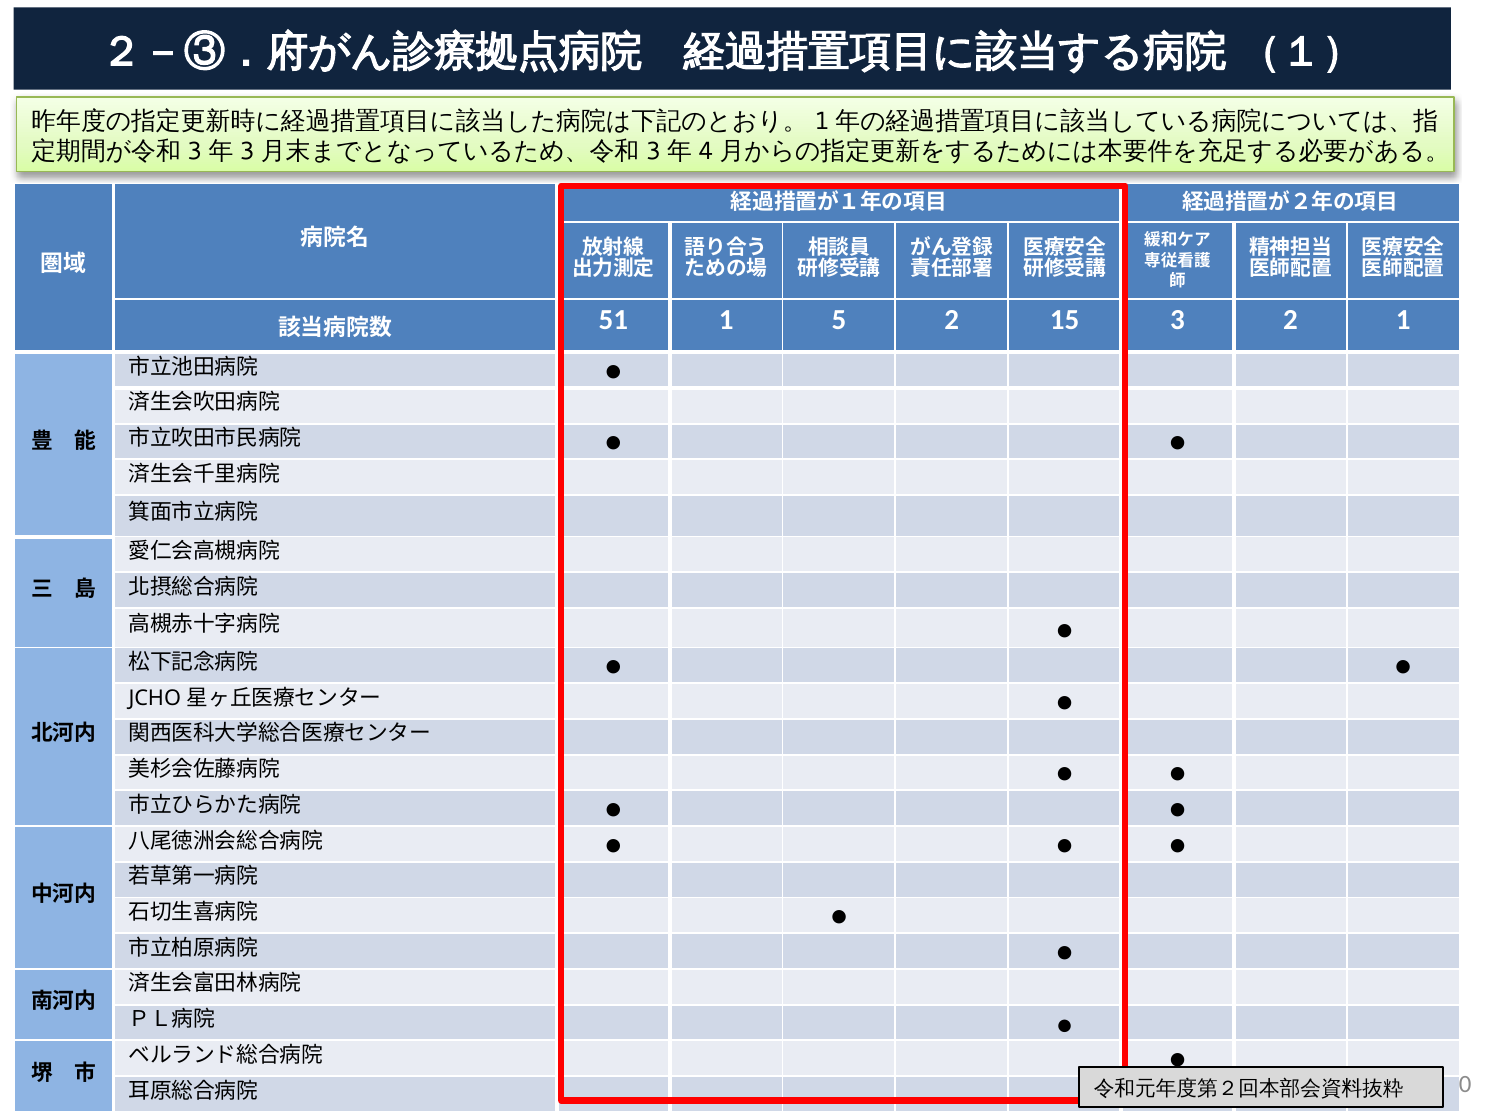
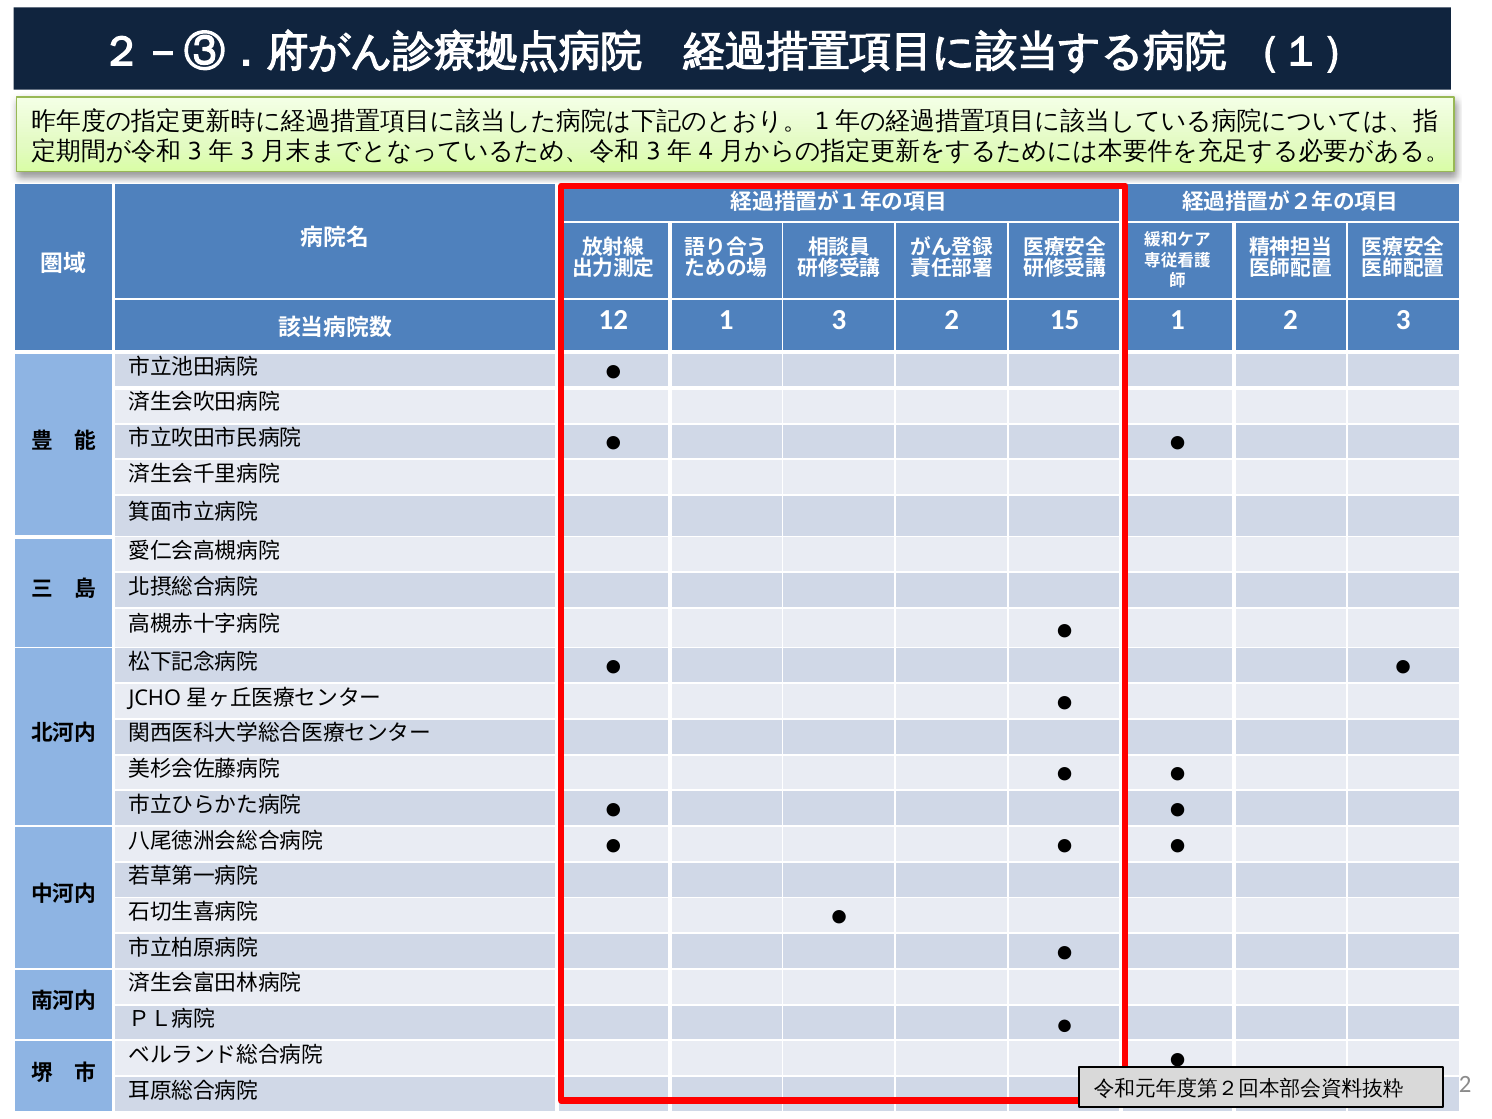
51: 51 -> 12 (613, 320)
1 5: 5 -> 3 (839, 320)
15 3: 3 -> 1 (1178, 320)
2 1: 1 -> 3 (1403, 320)
0: 0 -> 2 (1465, 1084)
